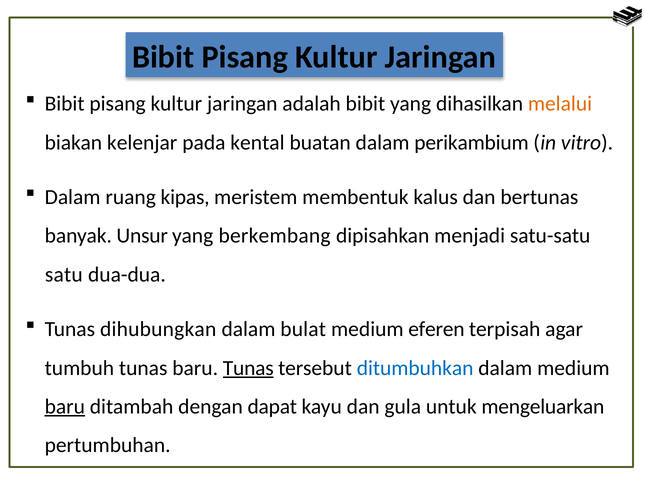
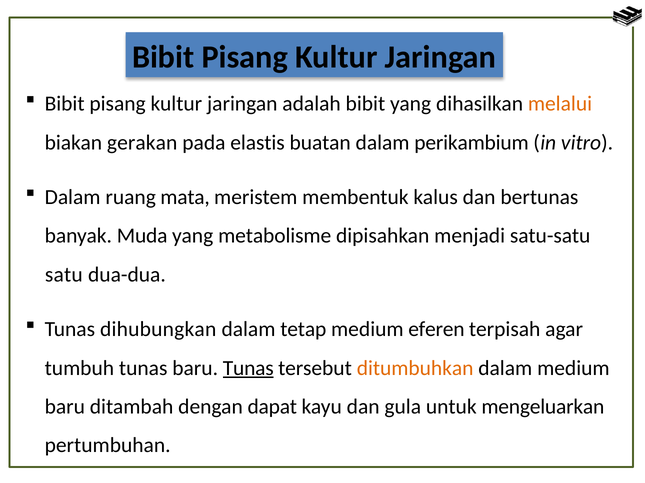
kelenjar: kelenjar -> gerakan (142, 143)
kental: kental -> elastis (258, 143)
kipas: kipas -> mata (185, 198)
Unsur: Unsur -> Muda (142, 236)
berkembang: berkembang -> metabolisme (275, 236)
bulat: bulat -> tetap (303, 330)
ditumbuhkan colour: blue -> orange (415, 369)
baru underline: present -> none (65, 407)
